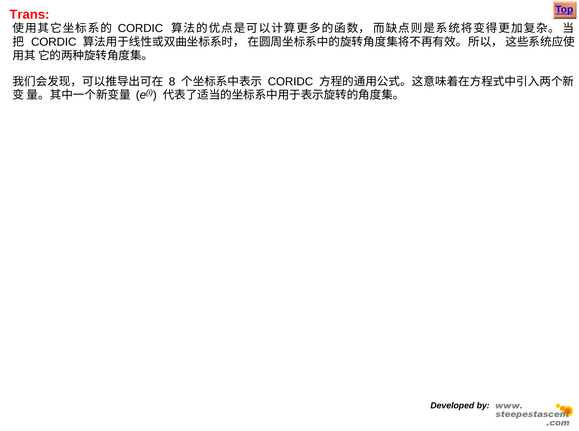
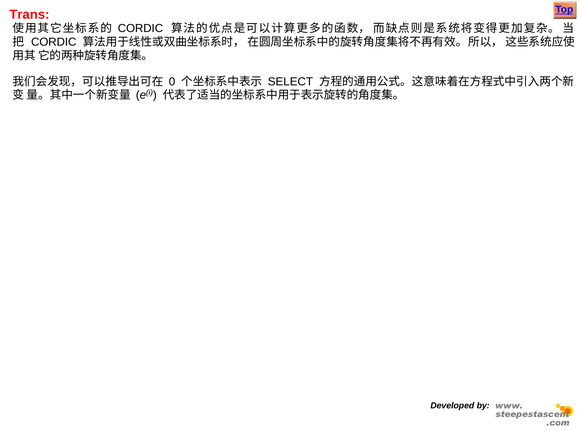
8: 8 -> 0 (172, 82)
CORIDC: CORIDC -> SELECT (290, 82)
